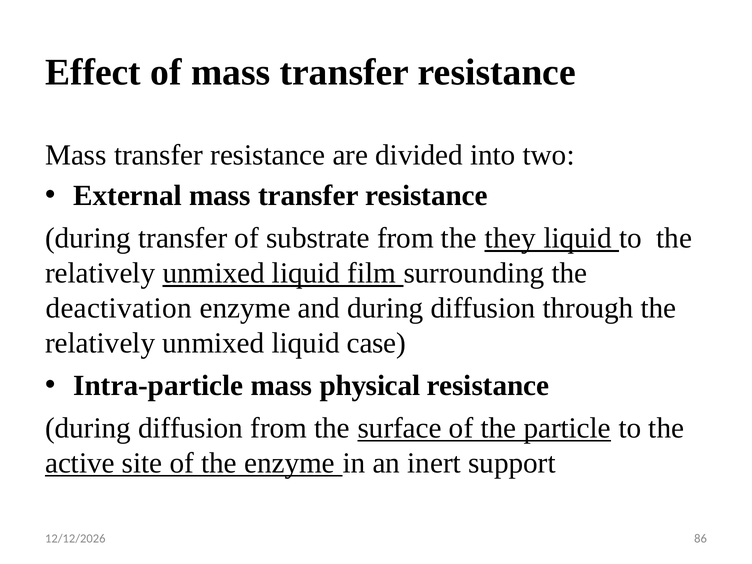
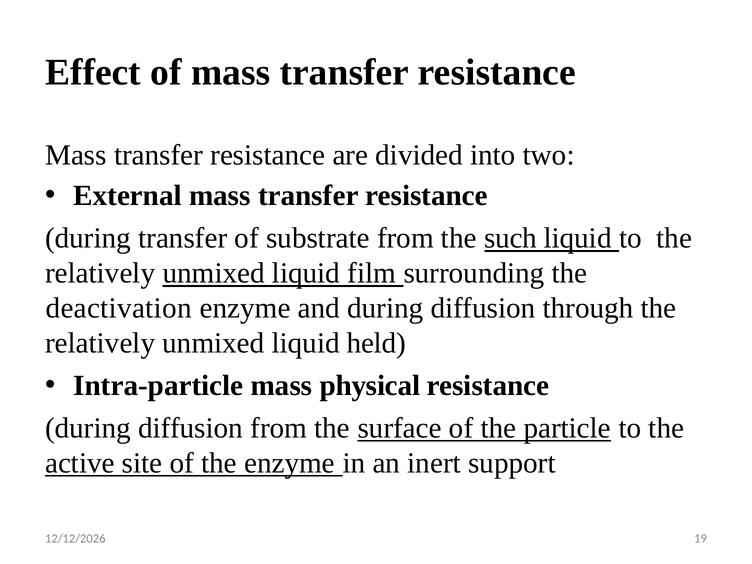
they: they -> such (511, 238)
case: case -> held (376, 343)
86: 86 -> 19 (701, 538)
